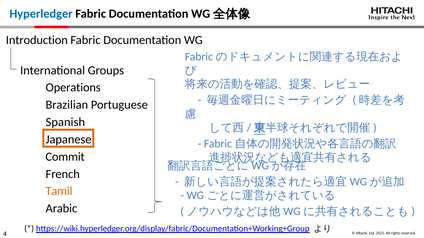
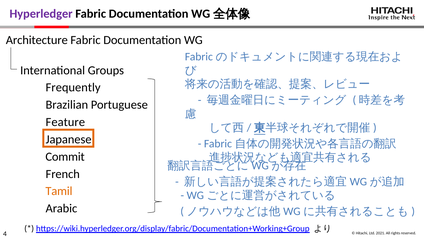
Hyperledger colour: blue -> purple (41, 14)
Introduction: Introduction -> Architecture (37, 40)
Operations: Operations -> Frequently (73, 88)
Spanish: Spanish -> Feature (65, 122)
